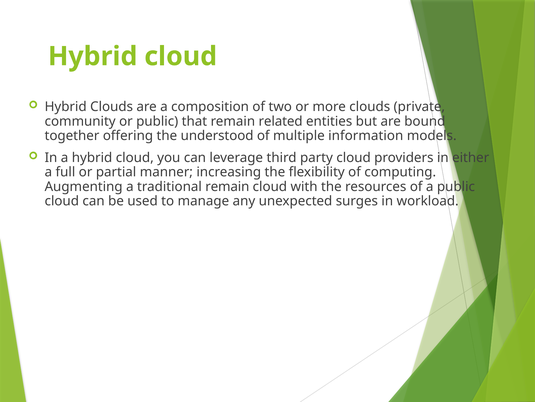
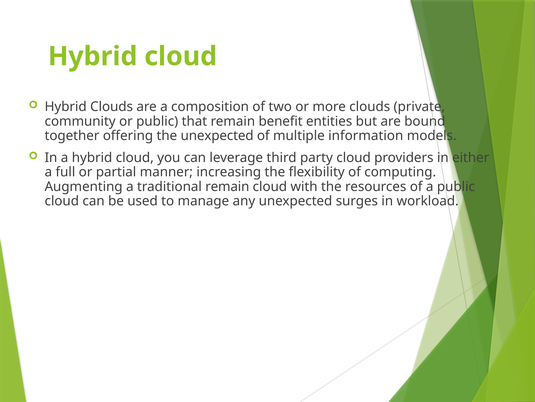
related: related -> benefit (281, 121)
the understood: understood -> unexpected (217, 136)
